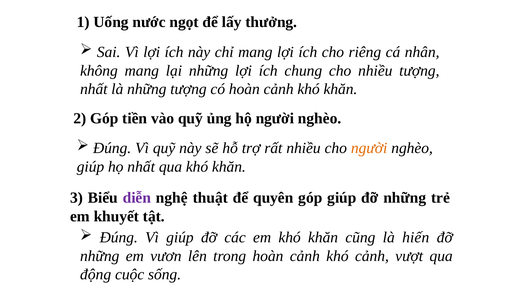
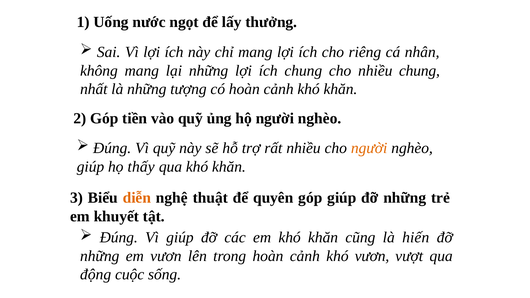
nhiều tượng: tượng -> chung (419, 71)
họ nhất: nhất -> thấy (141, 167)
diễn colour: purple -> orange (137, 198)
khó cảnh: cảnh -> vươn (372, 256)
